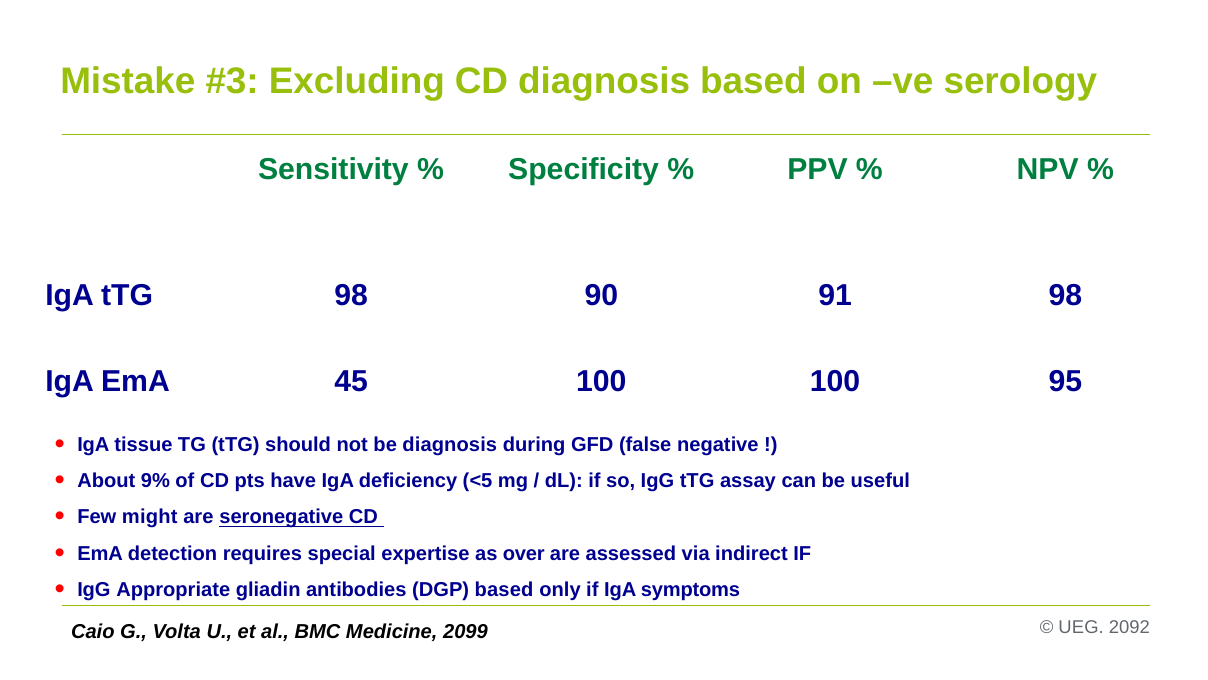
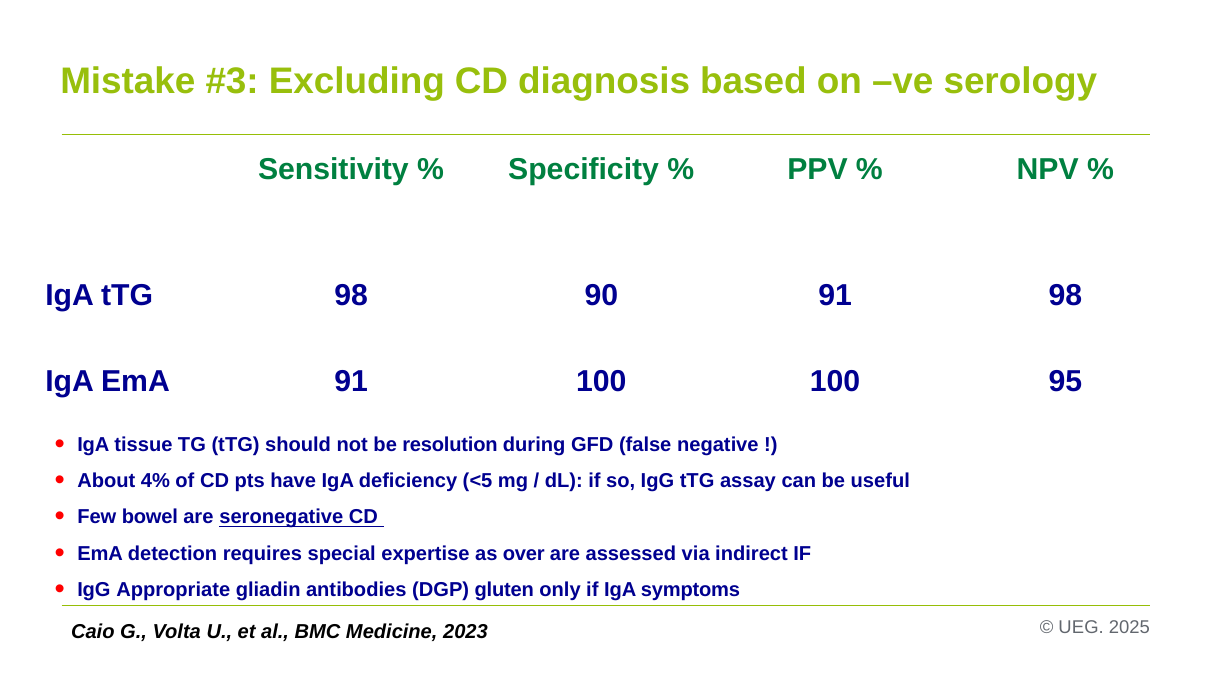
EmA 45: 45 -> 91 (351, 381)
be diagnosis: diagnosis -> resolution (450, 444)
9%: 9% -> 4% (155, 481)
might: might -> bowel (150, 517)
DGP based: based -> gluten (504, 589)
2092: 2092 -> 2025 (1129, 627)
2099: 2099 -> 2023 (465, 632)
